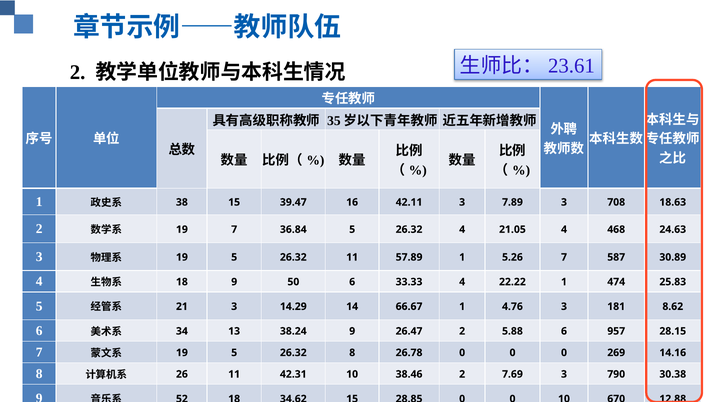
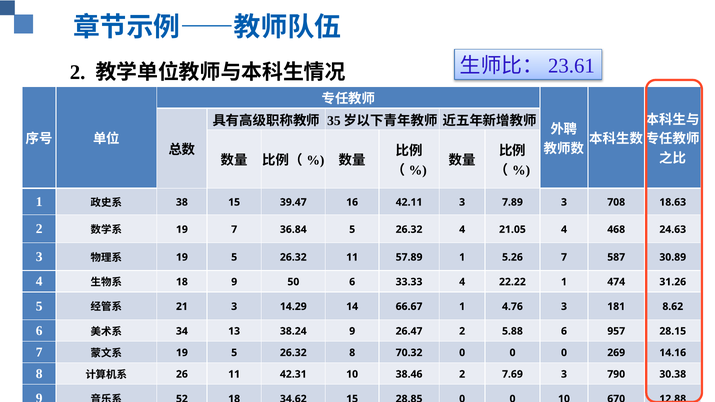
25.83: 25.83 -> 31.26 (673, 282)
26.78: 26.78 -> 70.32 (409, 353)
